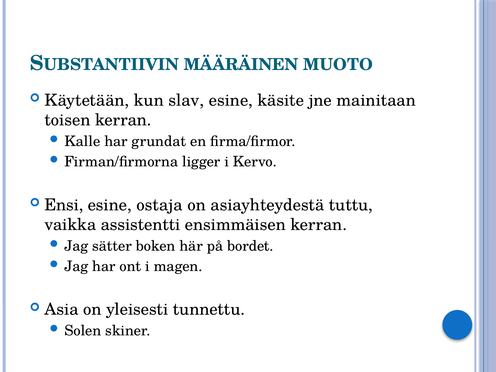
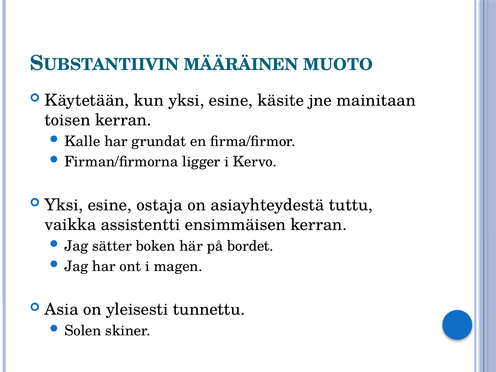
kun slav: slav -> yksi (186, 100)
Ensi: Ensi -> Yksi (64, 205)
